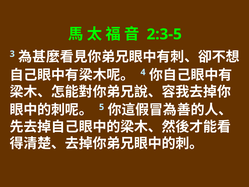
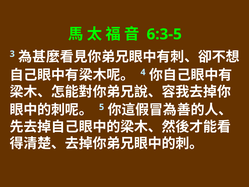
2:3-5: 2:3-5 -> 6:3-5 (164, 34)
